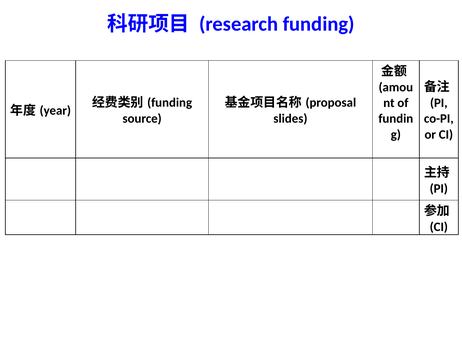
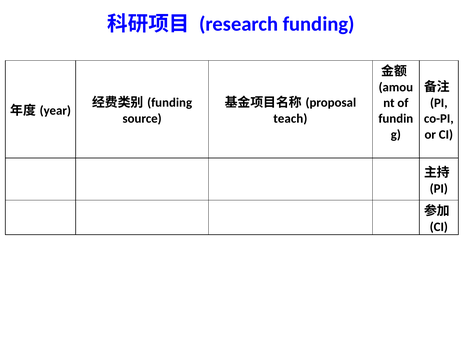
slides: slides -> teach (290, 119)
